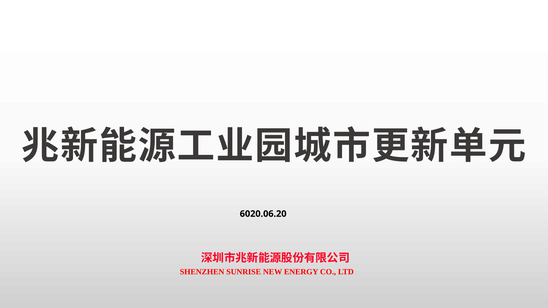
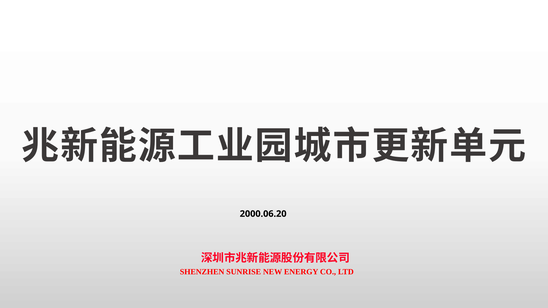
6020.06.20: 6020.06.20 -> 2000.06.20 (263, 214)
